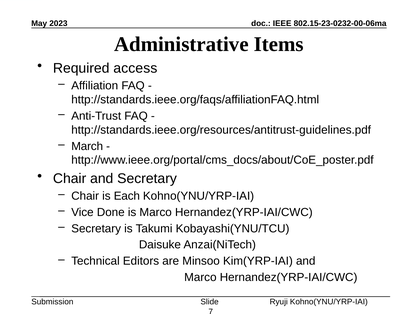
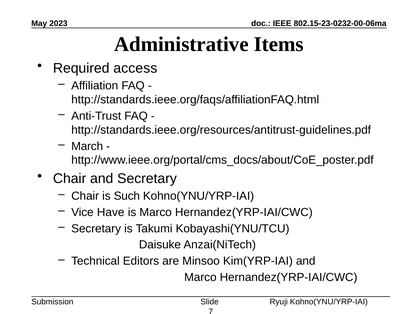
Each: Each -> Such (127, 196)
Done: Done -> Have (111, 212)
